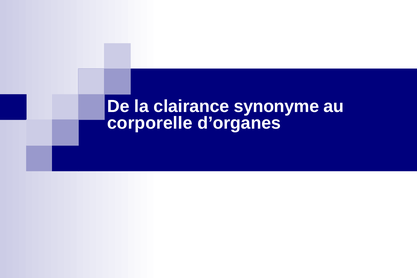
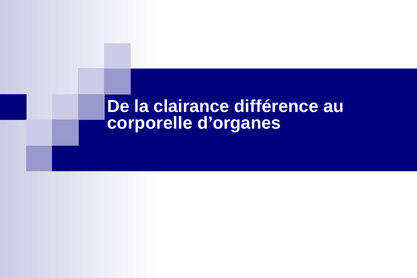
synonyme: synonyme -> différence (276, 106)
